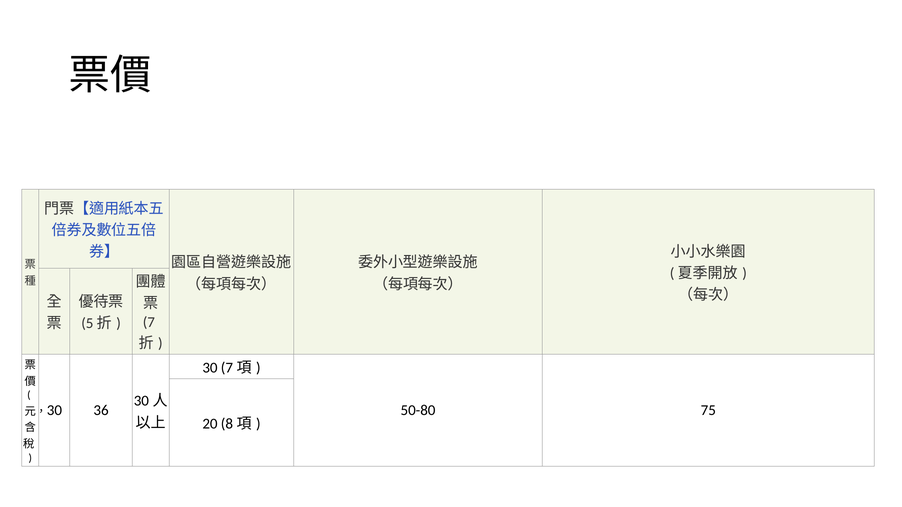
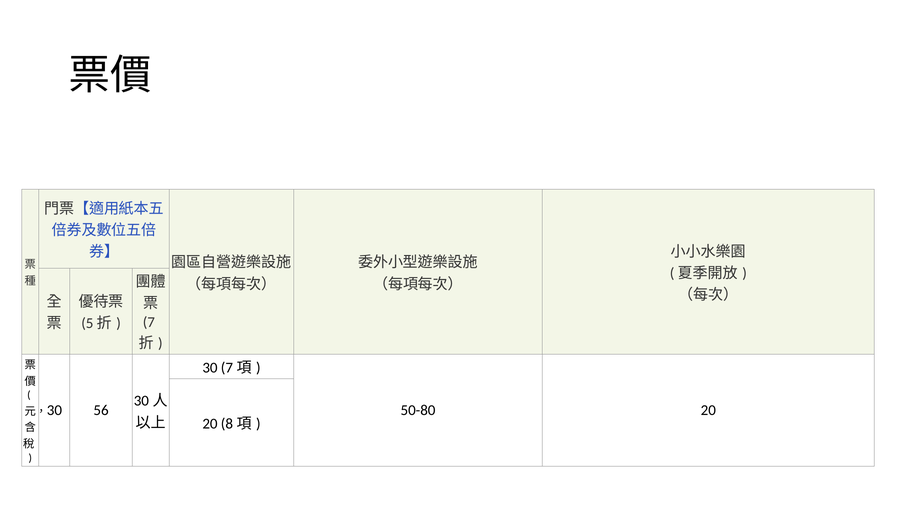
36: 36 -> 56 (101, 411)
50-80 75: 75 -> 20 (708, 411)
